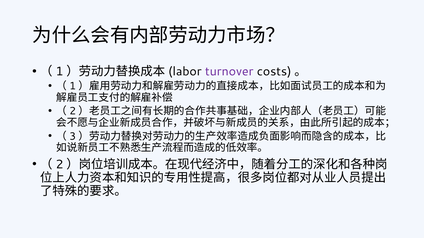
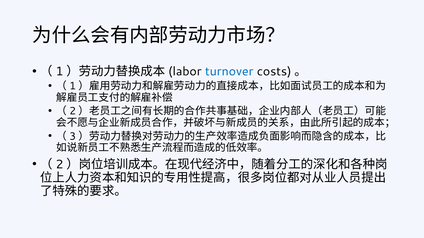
turnover colour: purple -> blue (229, 72)
